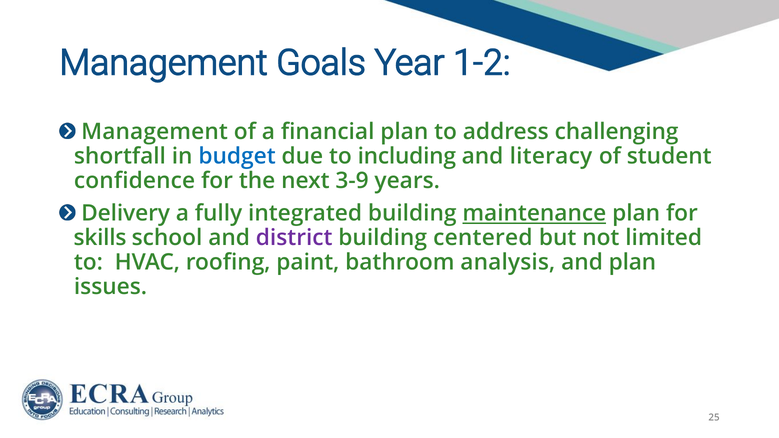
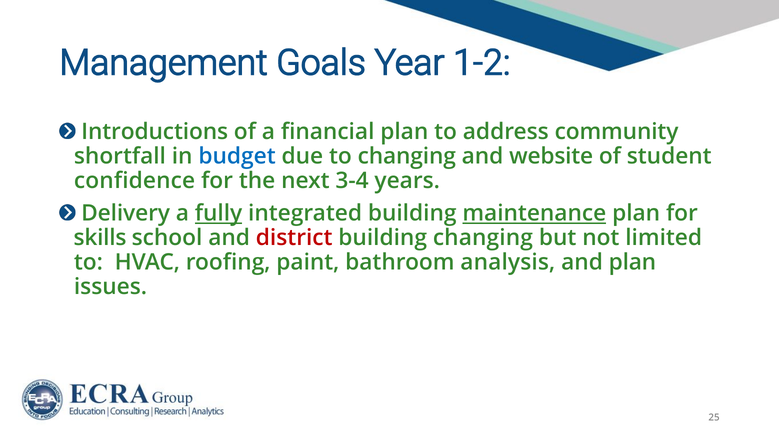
Management: Management -> Introductions (155, 132)
challenging: challenging -> community (617, 132)
to including: including -> changing (407, 156)
literacy: literacy -> website (551, 156)
3-9: 3-9 -> 3-4 (352, 181)
fully underline: none -> present (219, 213)
district colour: purple -> red (294, 238)
building centered: centered -> changing (483, 238)
